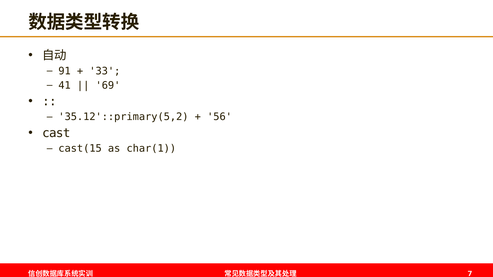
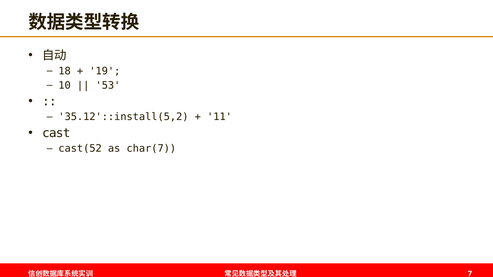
91: 91 -> 18 (65, 71)
33: 33 -> 19 (105, 71)
41: 41 -> 10 (65, 85)
69: 69 -> 53 (108, 85)
35.12'::primary(5,2: 35.12'::primary(5,2 -> 35.12'::install(5,2 (123, 117)
56: 56 -> 11 (220, 117)
cast(15: cast(15 -> cast(52 (80, 149)
char(1: char(1 -> char(7 (151, 149)
